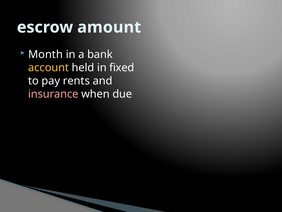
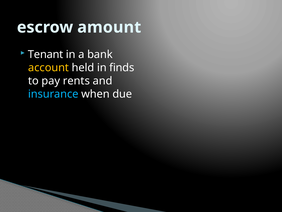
Month: Month -> Tenant (46, 54)
fixed: fixed -> finds (122, 68)
insurance colour: pink -> light blue (53, 94)
